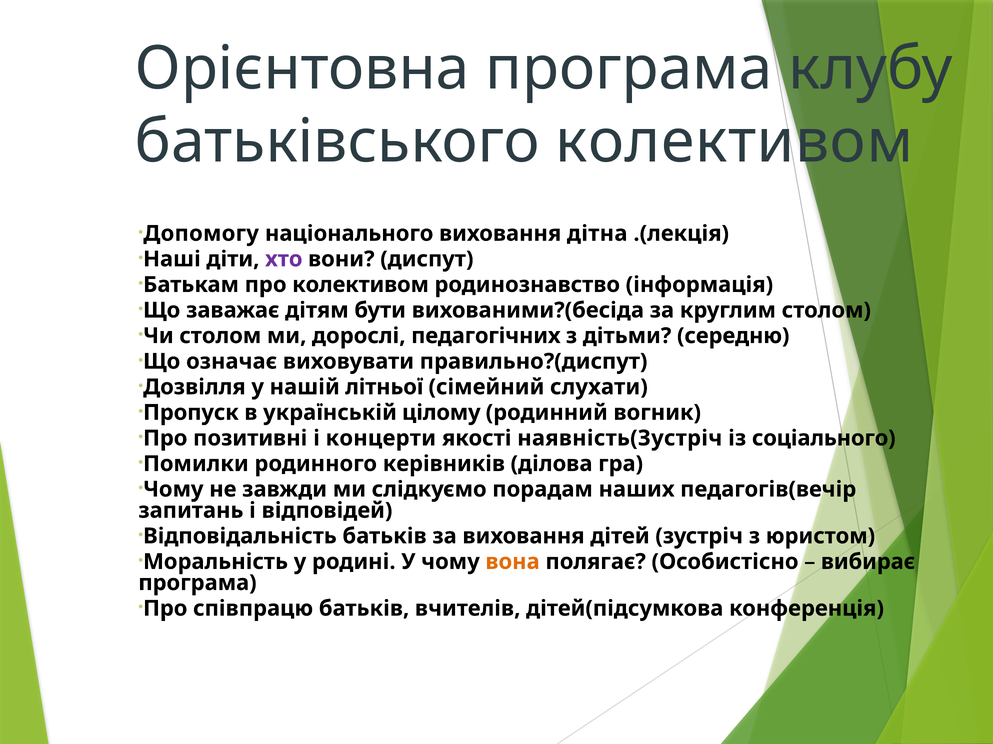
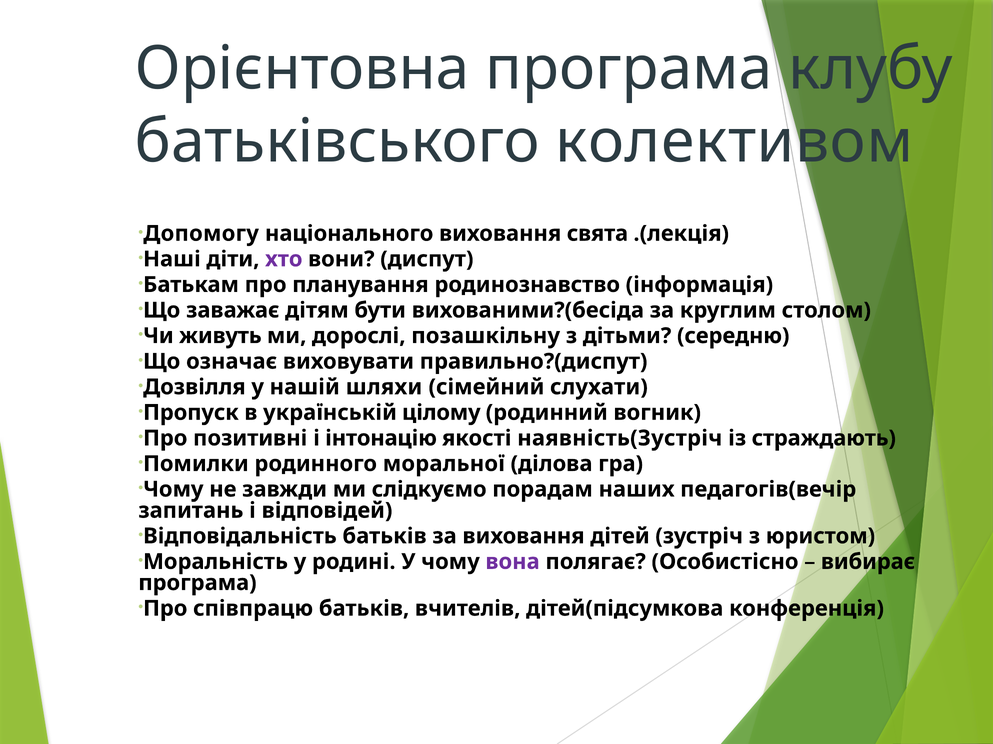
дітна: дітна -> свята (597, 234)
про колективом: колективом -> планування (360, 285)
Чи столом: столом -> живуть (220, 336)
педагогічних: педагогічних -> позашкільну (486, 336)
літньої: літньої -> шляхи (384, 387)
концерти: концерти -> інтонацію (381, 439)
соціального: соціального -> страждають (824, 439)
керівників: керівників -> моральної (444, 464)
вона colour: orange -> purple (513, 562)
